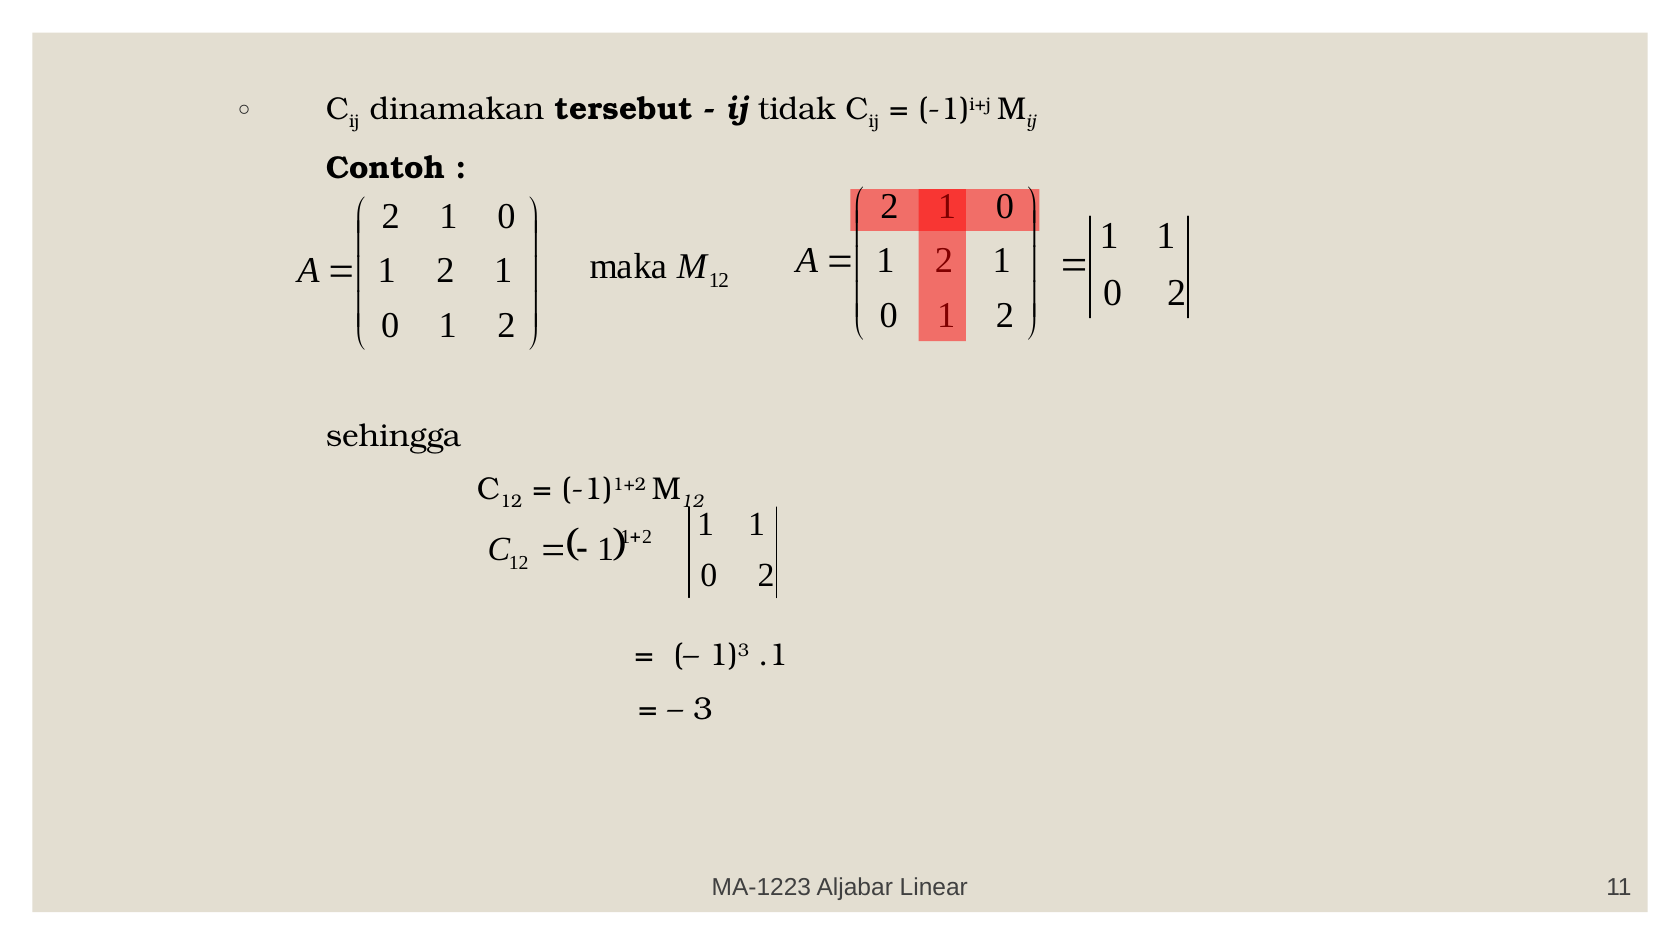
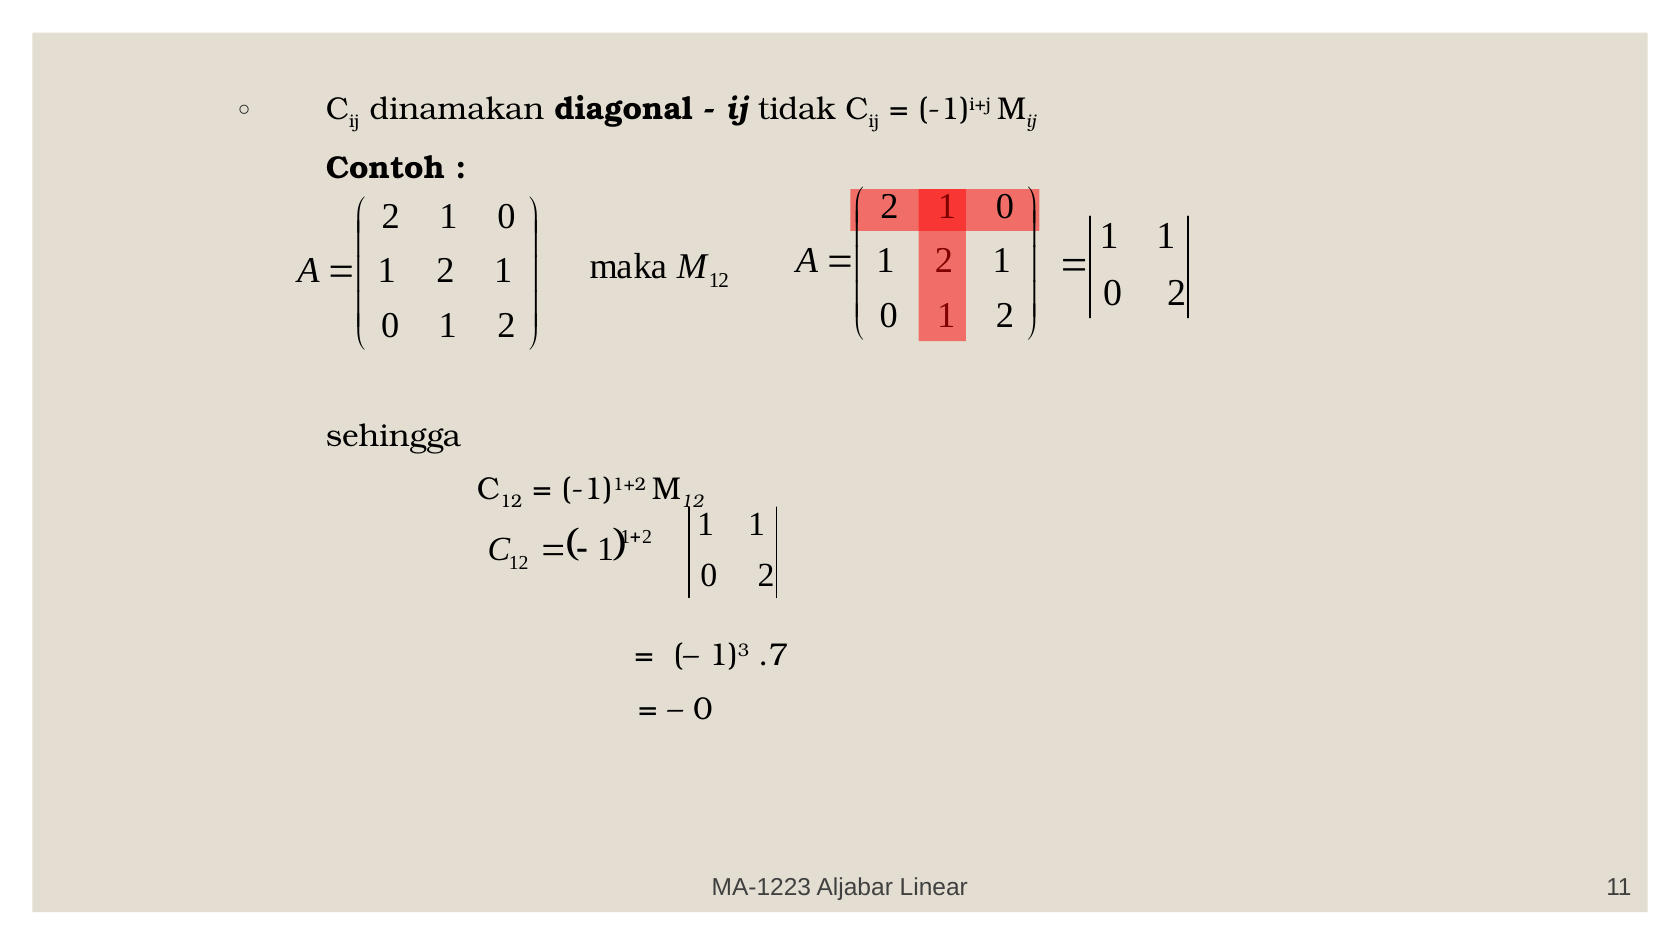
tersebut: tersebut -> diagonal (624, 109)
.1: .1 -> .7 (773, 655)
3: 3 -> 0 (703, 709)
